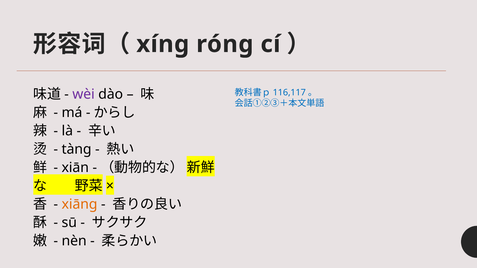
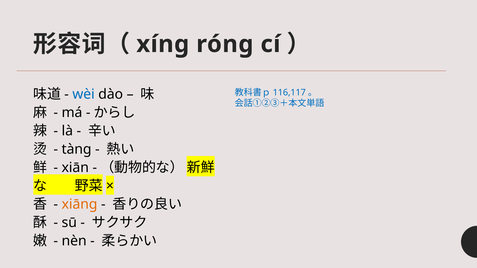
wèi colour: purple -> blue (84, 94)
